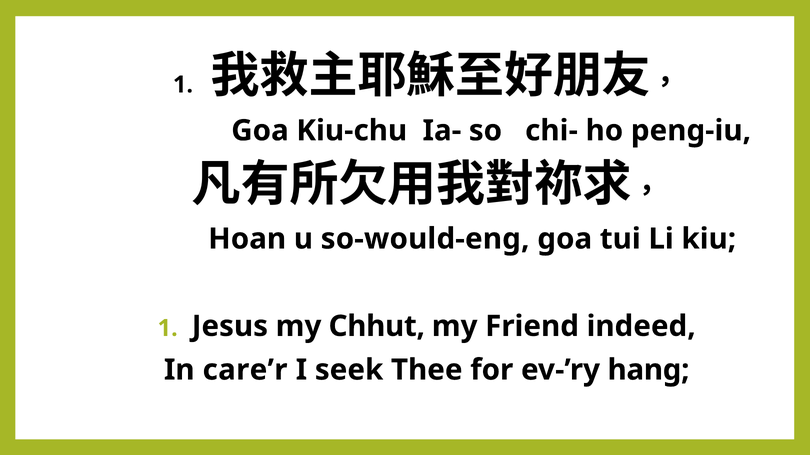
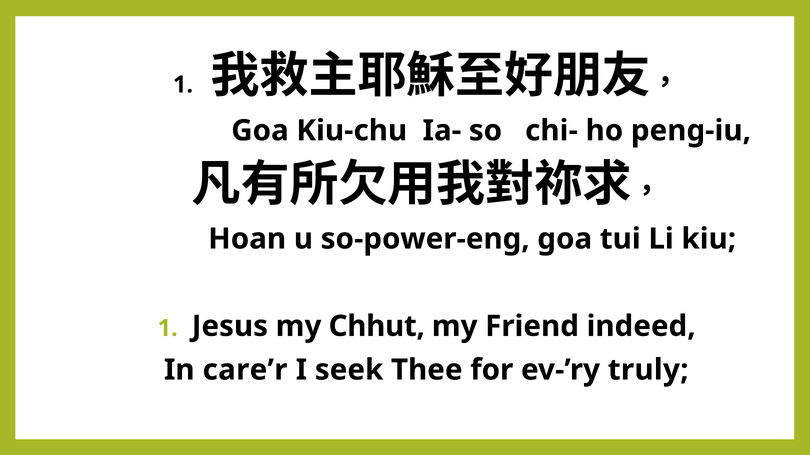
so-would-eng: so-would-eng -> so-power-eng (425, 239)
hang: hang -> truly (648, 370)
